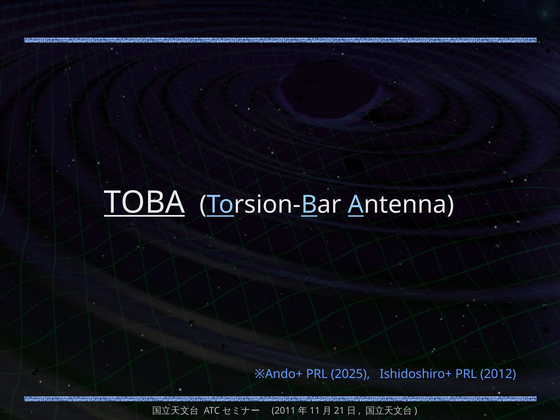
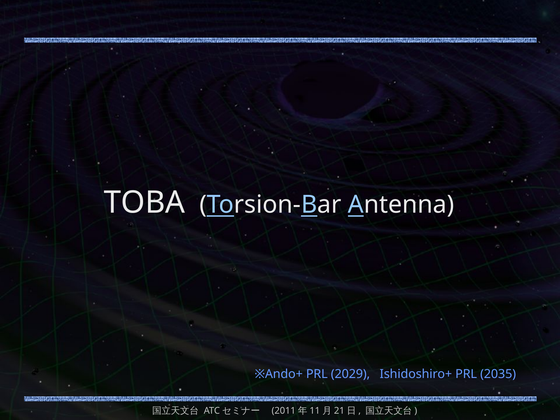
TOBA underline: present -> none (144, 203)
2025: 2025 -> 2029 (350, 374)
2012: 2012 -> 2035 (498, 374)
